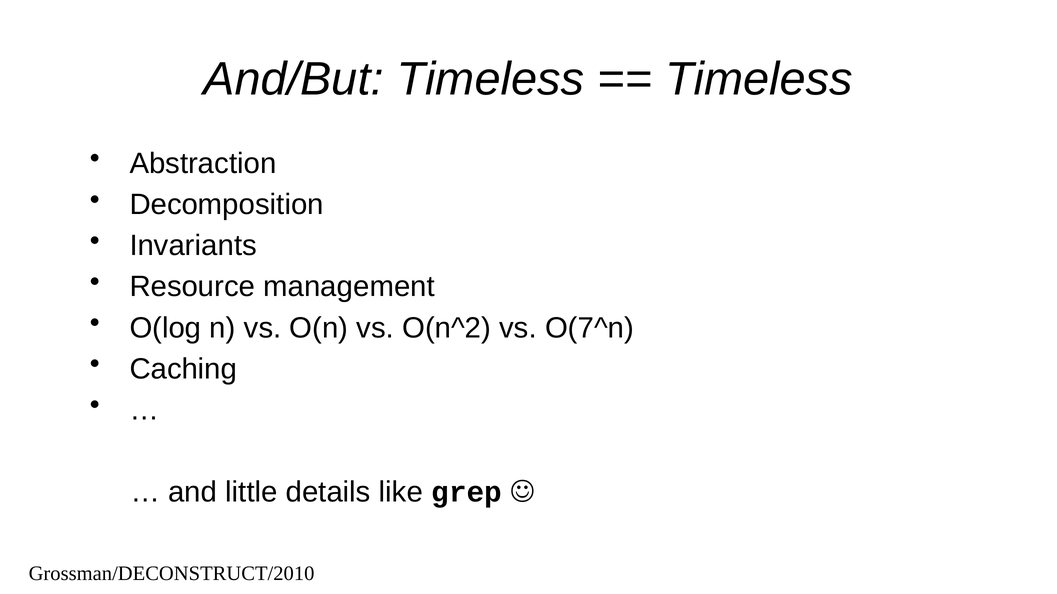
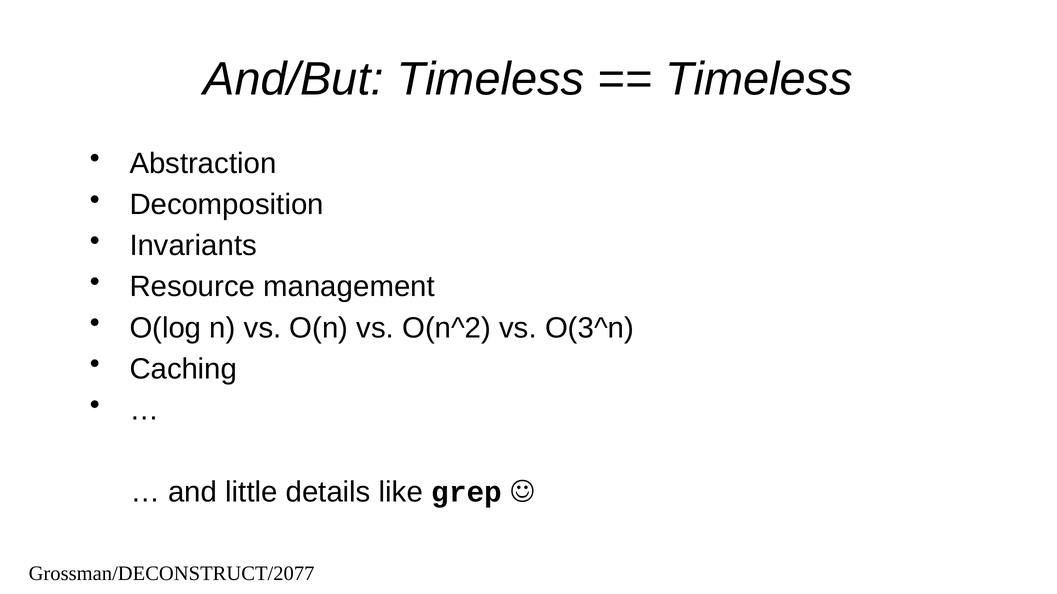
O(7^n: O(7^n -> O(3^n (589, 328)
Grossman/DECONSTRUCT/2010: Grossman/DECONSTRUCT/2010 -> Grossman/DECONSTRUCT/2077 (172, 574)
